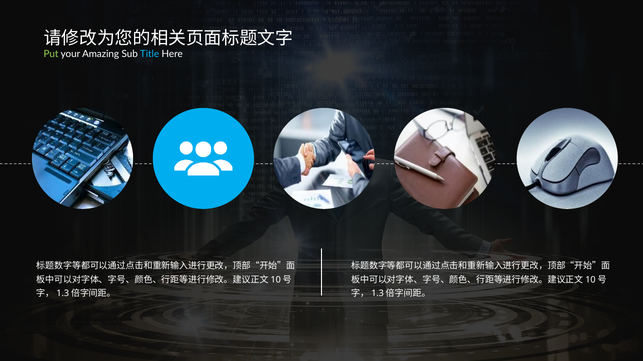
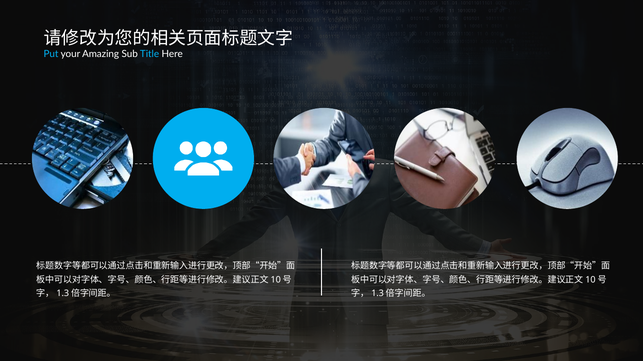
Put colour: light green -> light blue (51, 54)
